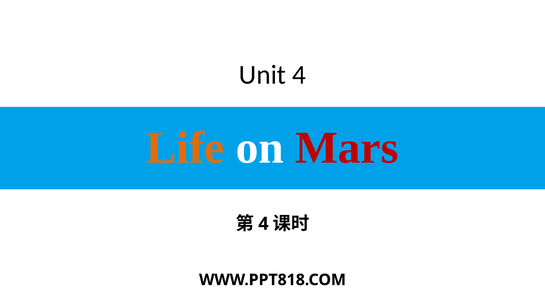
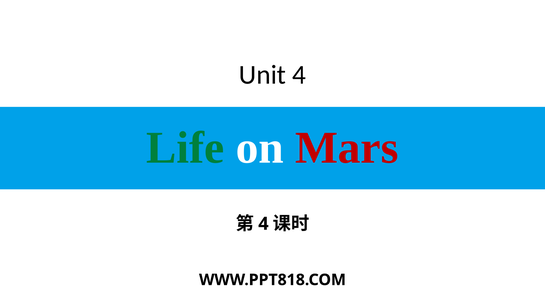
Life colour: orange -> green (185, 148)
